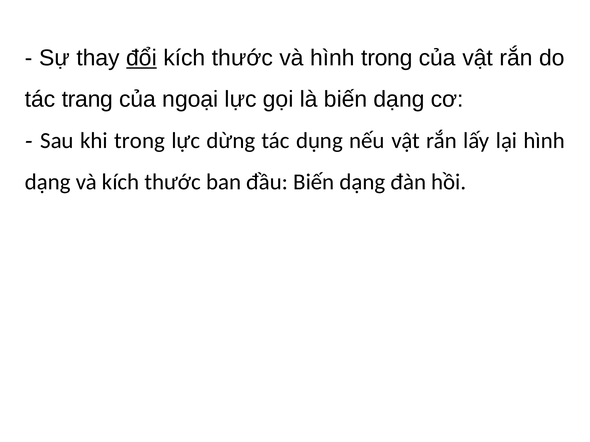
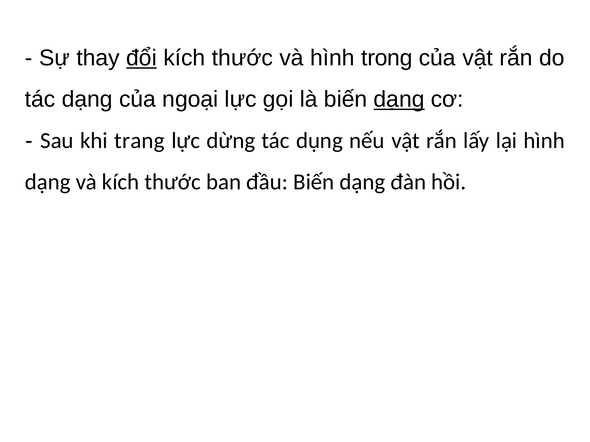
tác trang: trang -> dạng (87, 99)
dạng underline: none -> present (399, 99)
khi trong: trong -> trang (139, 141)
